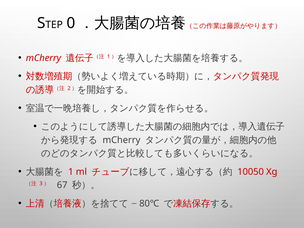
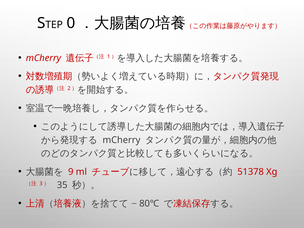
1: 1 -> 9 (71, 172)
10050: 10050 -> 51378 (251, 172)
67: 67 -> 35 (62, 185)
